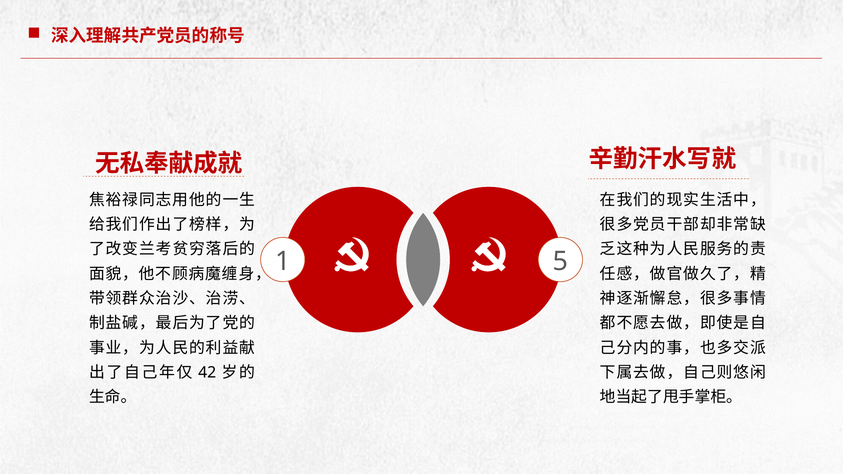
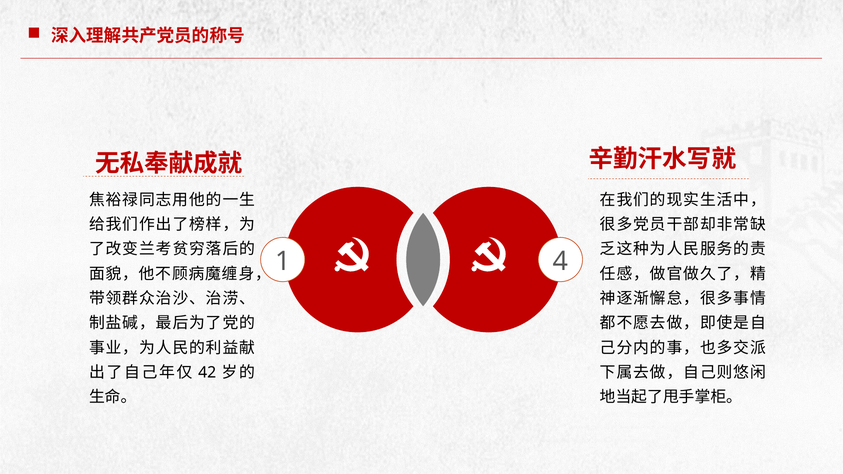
5: 5 -> 4 (560, 262)
